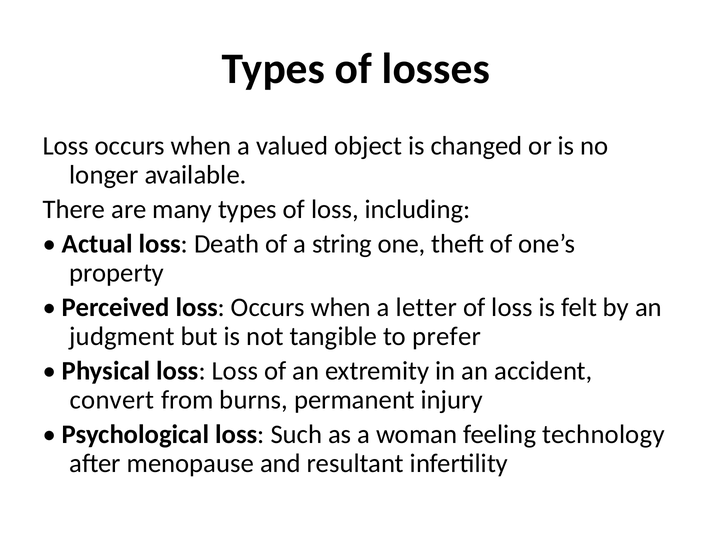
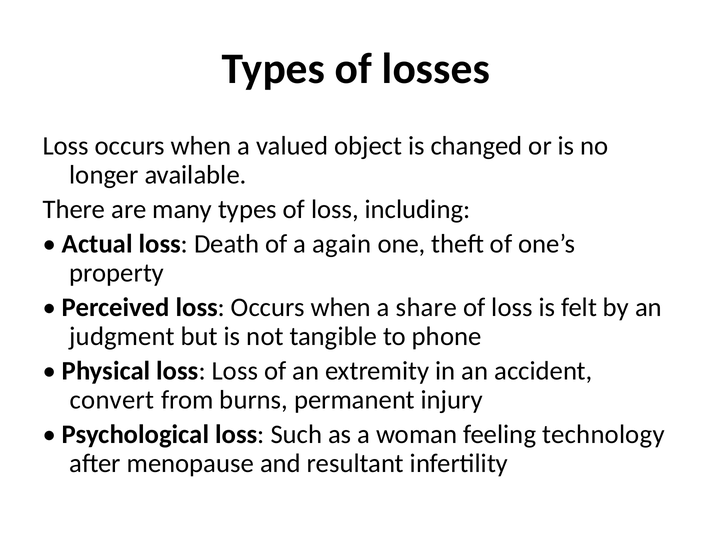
string: string -> again (342, 244)
letter: letter -> share (426, 307)
prefer: prefer -> phone (447, 336)
